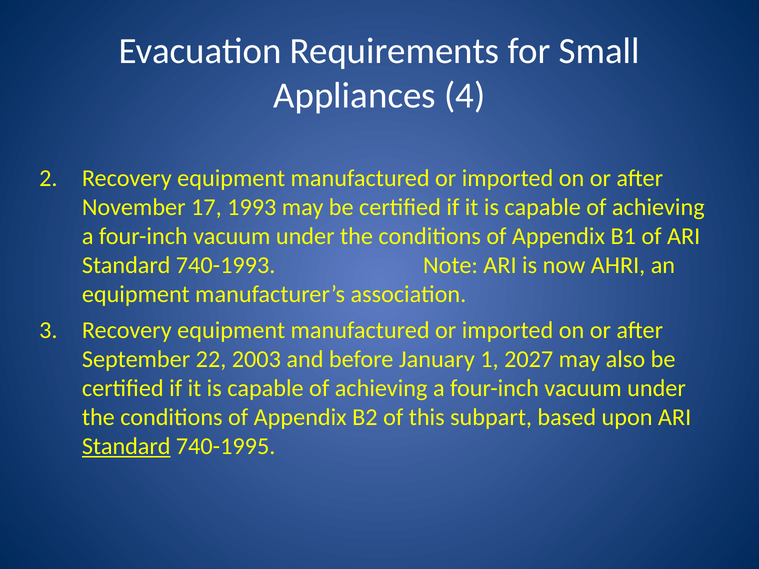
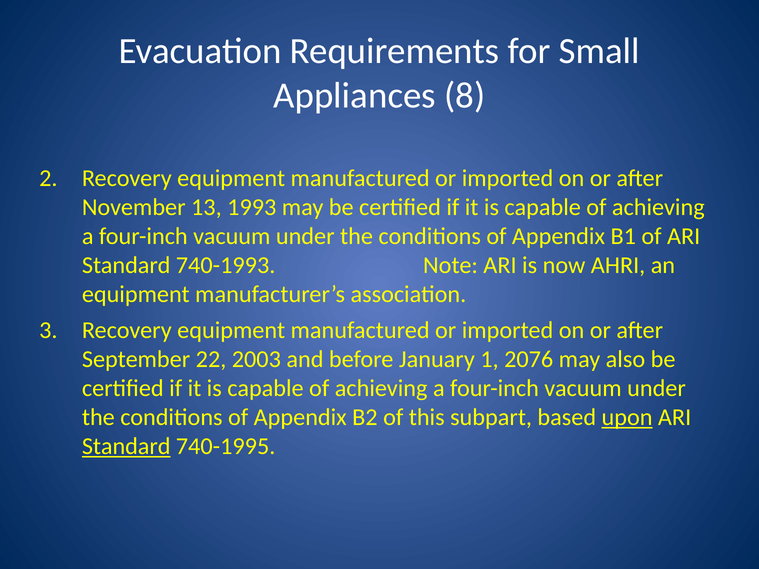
4: 4 -> 8 (465, 96)
17: 17 -> 13 (206, 207)
2027: 2027 -> 2076 (529, 359)
upon underline: none -> present (627, 418)
